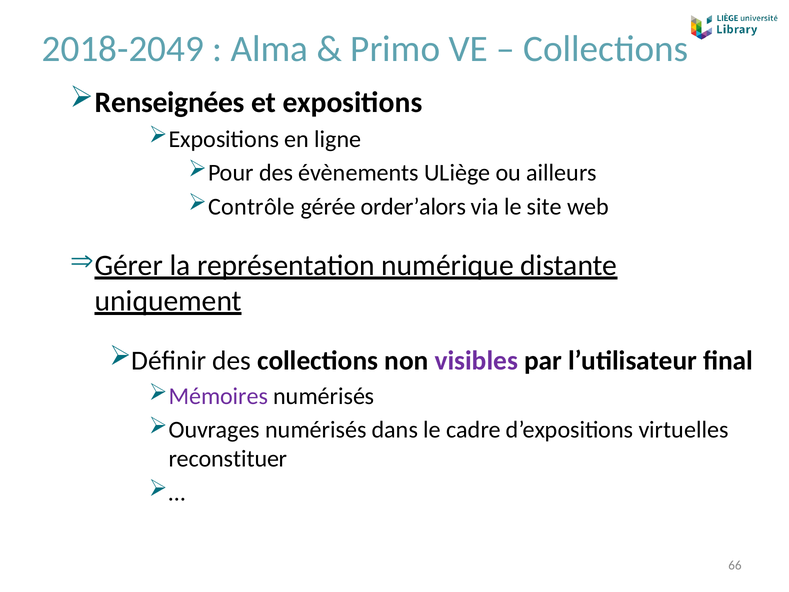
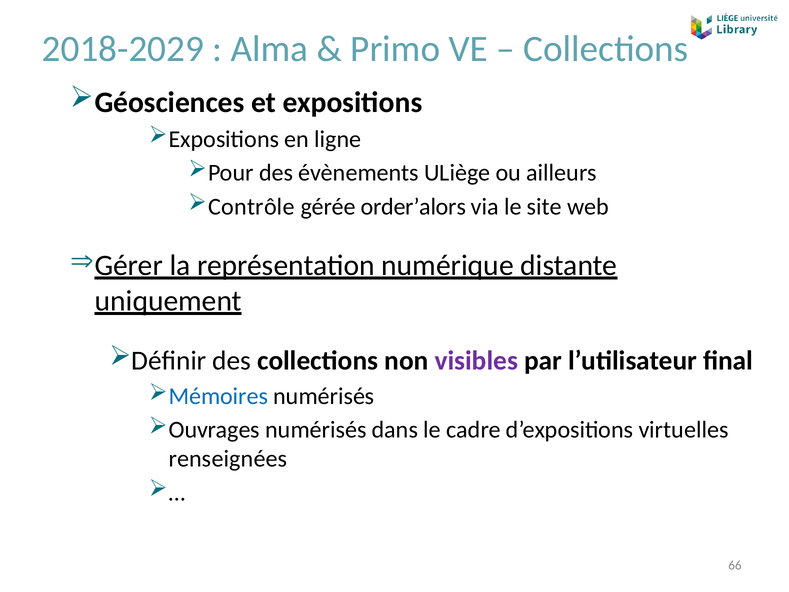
2018-2049: 2018-2049 -> 2018-2029 (123, 49)
Renseignées: Renseignées -> Géosciences (170, 102)
Mémoires colour: purple -> blue (218, 396)
reconstituer: reconstituer -> renseignées (228, 459)
